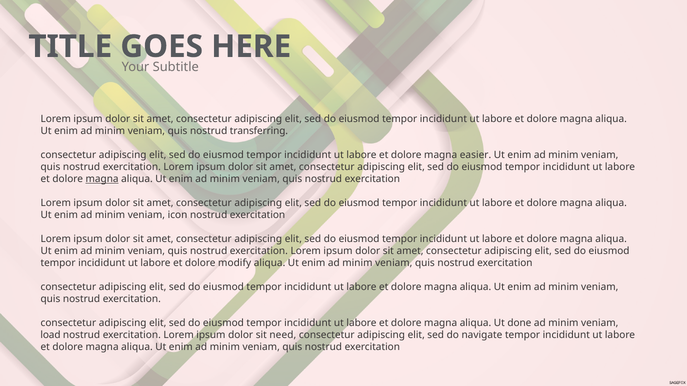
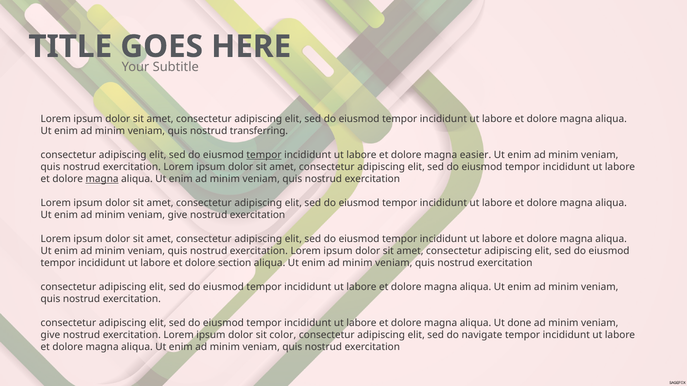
tempor underline: none -> present (264, 155)
icon: icon -> give (178, 215)
modify: modify -> section (235, 263)
load: load -> give (50, 335)
need: need -> color (283, 335)
